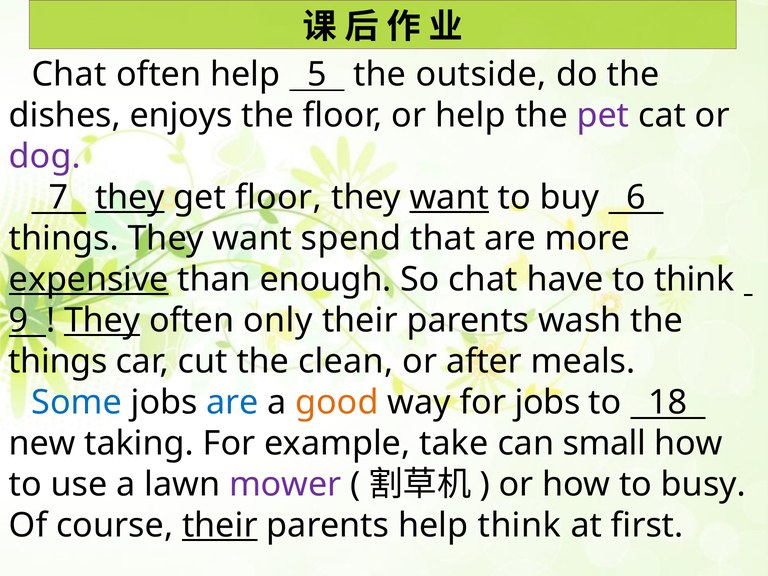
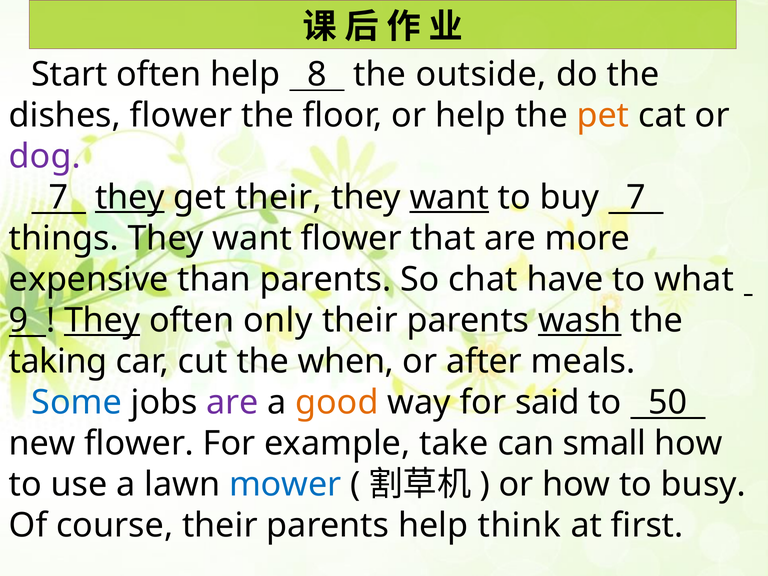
Chat: Chat -> Start (69, 75)
5: 5 -> 8 (317, 75)
dishes enjoys: enjoys -> flower (181, 116)
pet colour: purple -> orange (603, 116)
get floor: floor -> their (279, 198)
buy 6: 6 -> 7 (636, 198)
want spend: spend -> flower (351, 239)
expensive underline: present -> none (89, 279)
than enough: enough -> parents (326, 279)
to think: think -> what (694, 279)
wash underline: none -> present (580, 320)
things: things -> taking (58, 361)
clean: clean -> when (346, 361)
are colour: blue -> purple (232, 402)
for jobs: jobs -> said (547, 402)
18: 18 -> 50 (668, 402)
new taking: taking -> flower (139, 443)
mower colour: purple -> blue (285, 484)
their underline: present -> none (220, 525)
